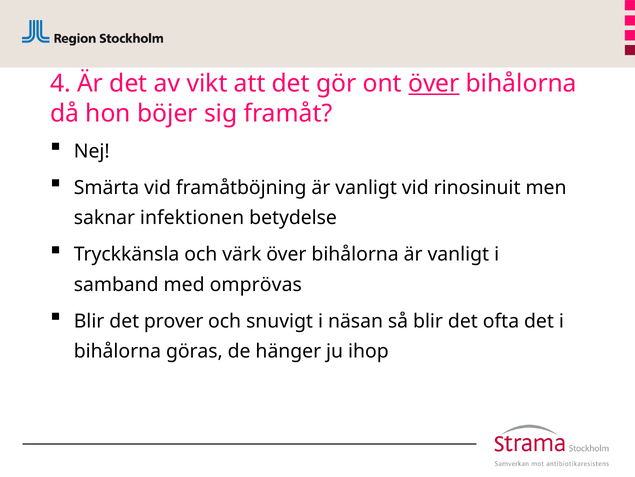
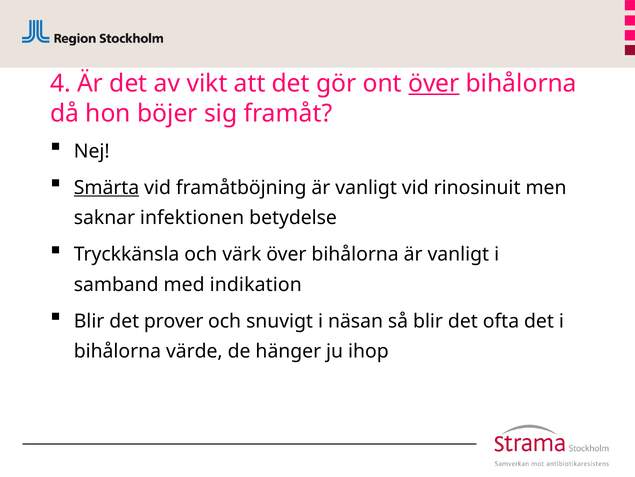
Smärta underline: none -> present (107, 187)
omprövas: omprövas -> indikation (256, 284)
göras: göras -> värde (194, 351)
